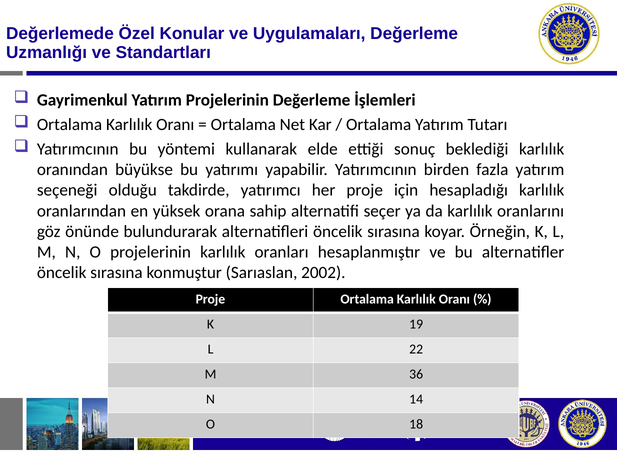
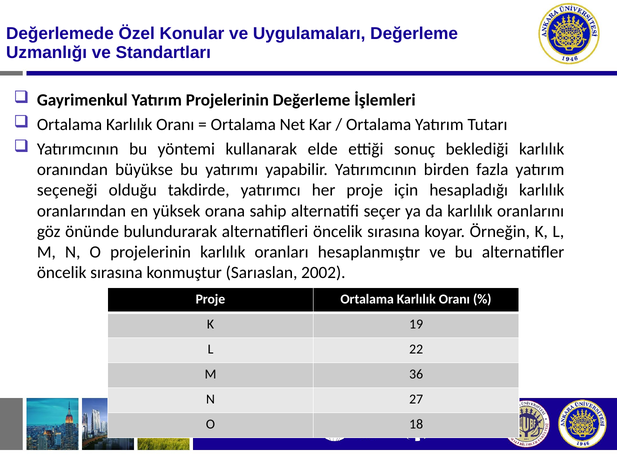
14: 14 -> 27 (416, 399)
